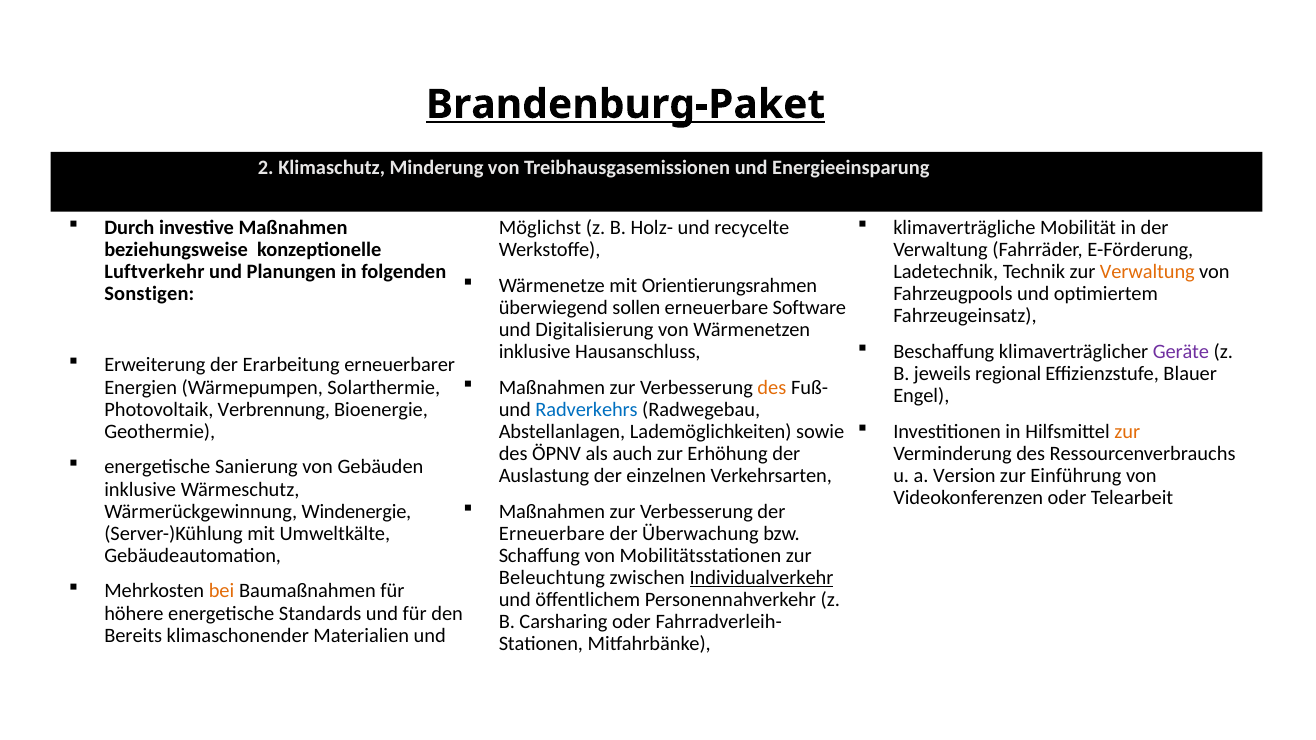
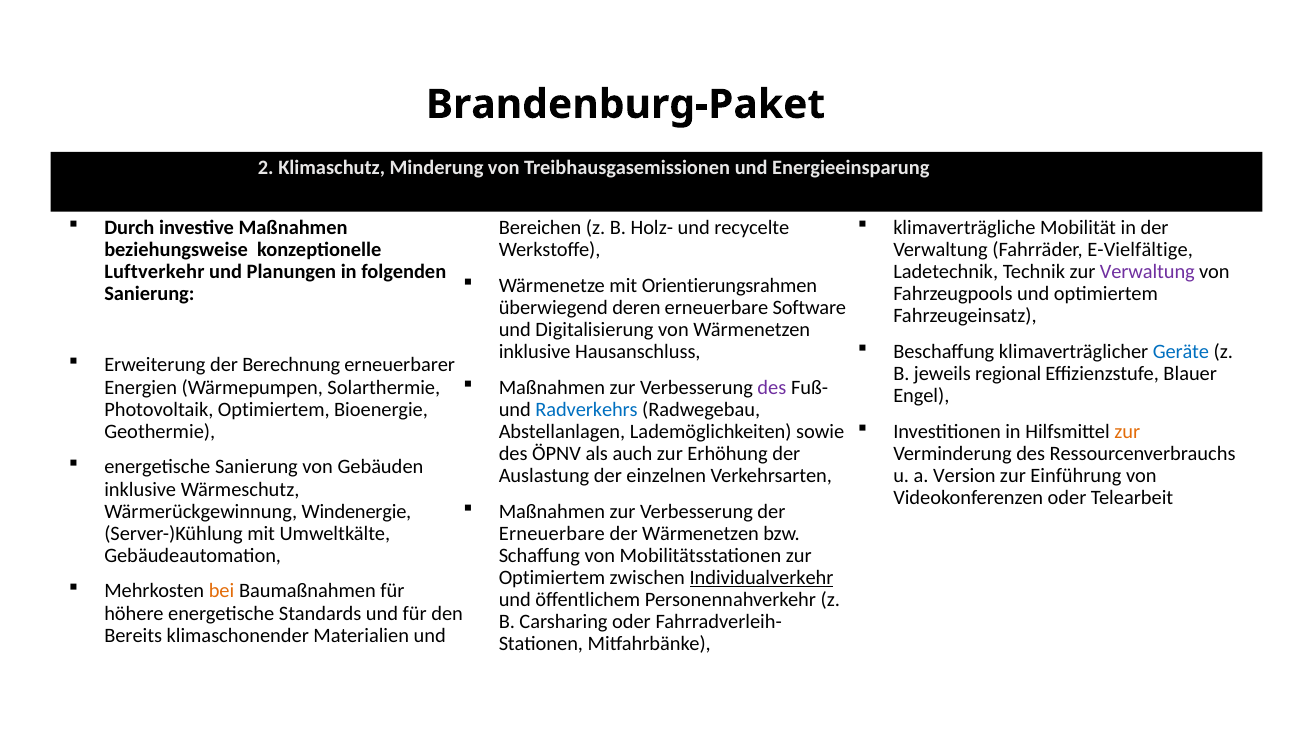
Brandenburg-Paket underline: present -> none (626, 104)
Möglichst: Möglichst -> Bereichen (540, 228)
E-Förderung: E-Förderung -> E-Vielfältige (1140, 250)
Verwaltung colour: orange -> purple (1147, 272)
Sonstigen: Sonstigen -> Sanierung (149, 294)
sollen: sollen -> deren (636, 308)
Geräte colour: purple -> blue (1181, 352)
Erarbeitung: Erarbeitung -> Berechnung (291, 365)
des colour: orange -> purple (772, 387)
Photovoltaik Verbrennung: Verbrennung -> Optimiertem (274, 410)
der Überwachung: Überwachung -> Wärmenetzen (701, 534)
Beleuchtung: Beleuchtung -> Optimiertem (552, 578)
